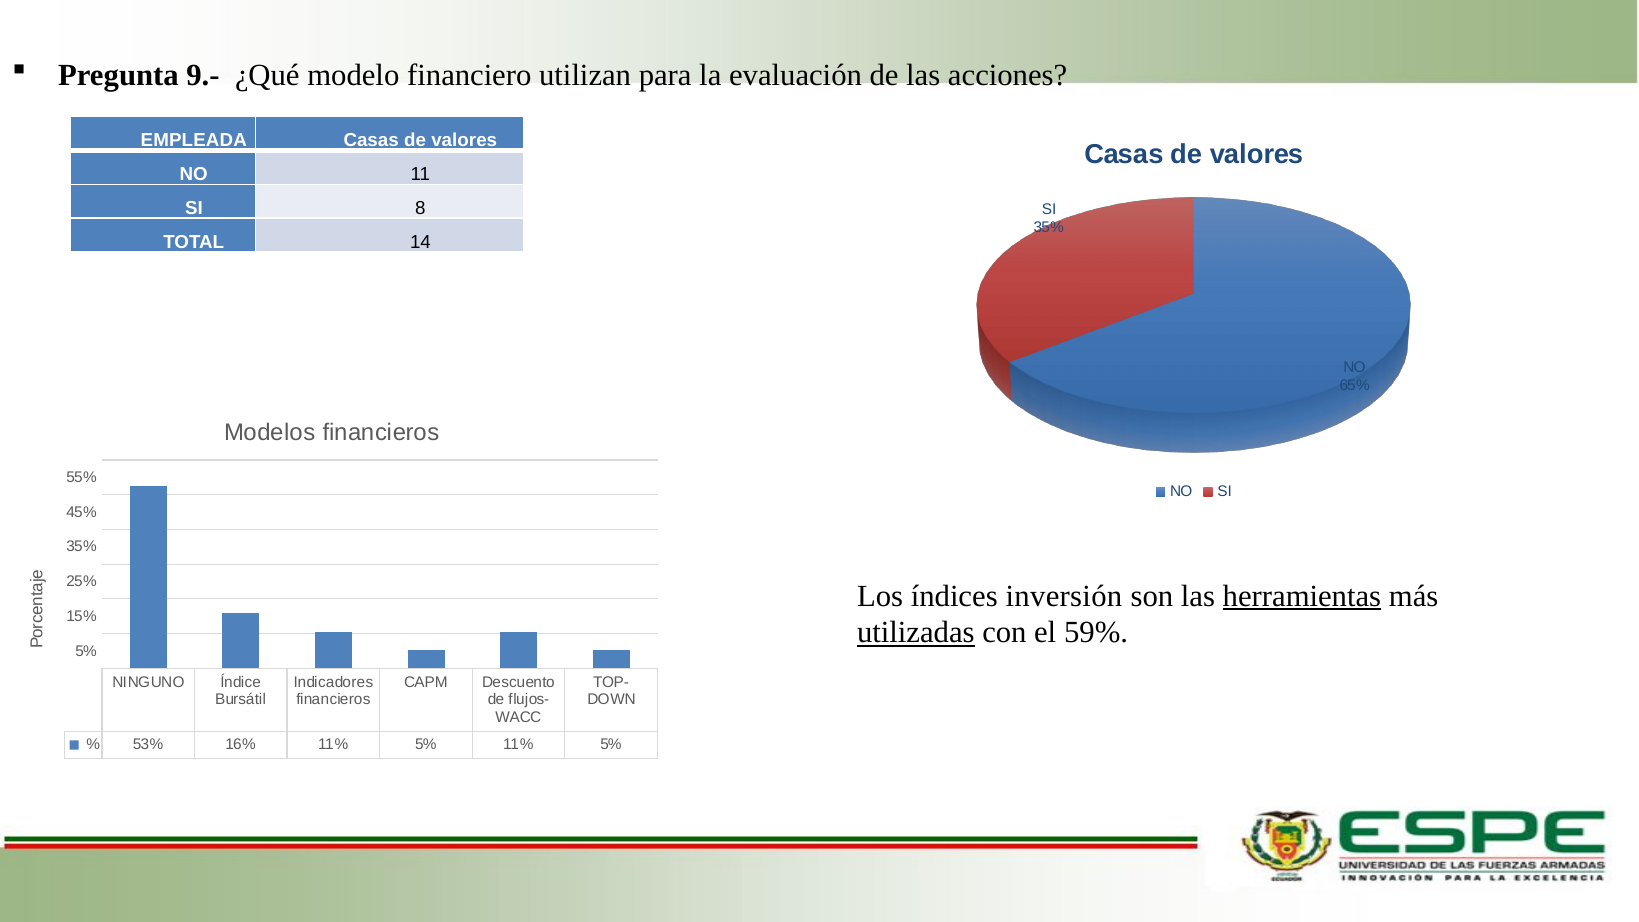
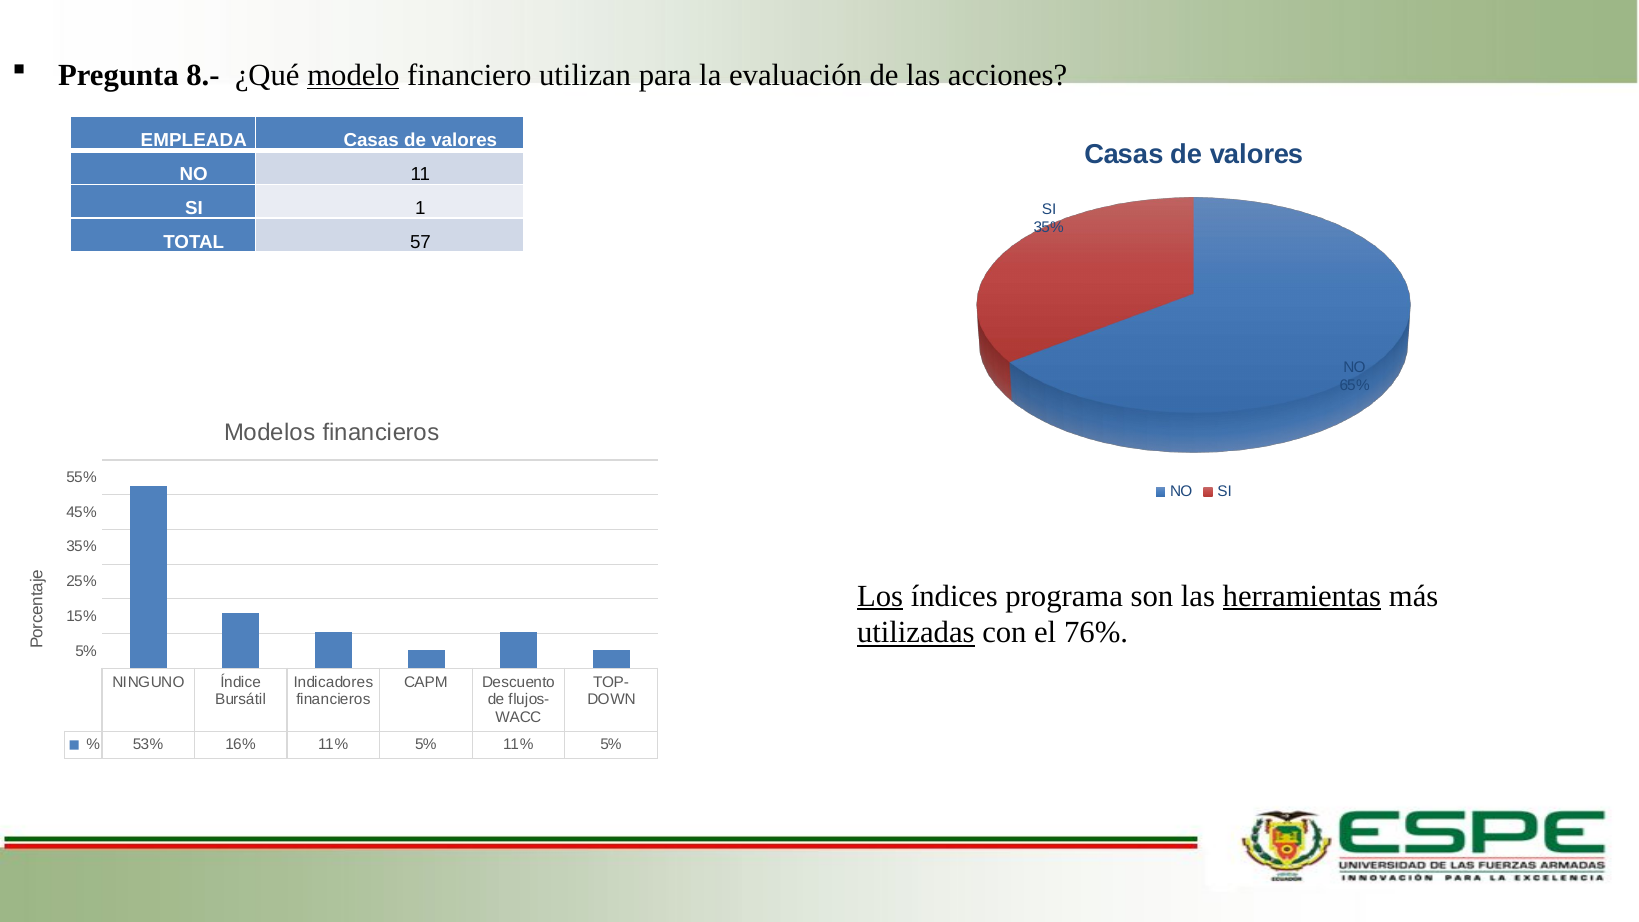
9.-: 9.- -> 8.- (203, 75)
modelo underline: none -> present (353, 75)
8: 8 -> 1 (420, 208)
14: 14 -> 57 (420, 242)
Los underline: none -> present (880, 596)
inversión: inversión -> programa (1064, 596)
59%: 59% -> 76% (1096, 633)
